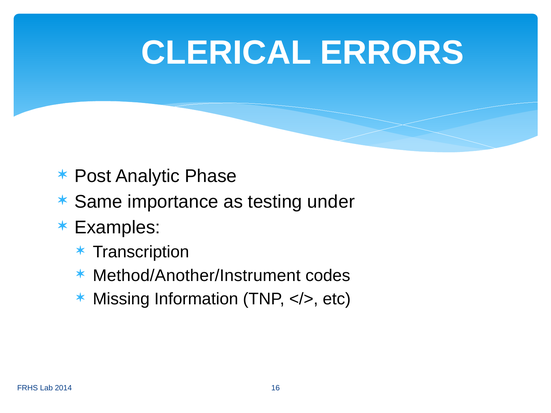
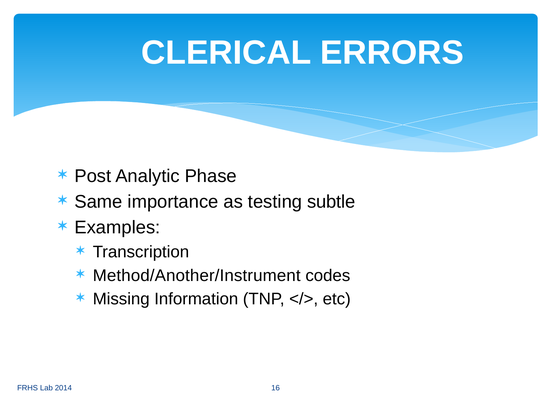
under: under -> subtle (331, 202)
